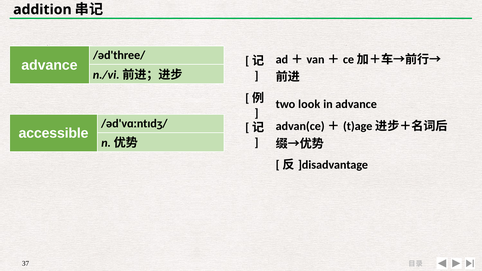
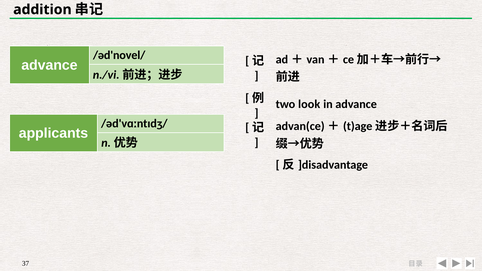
/əd'three/: /əd'three/ -> /əd'novel/ (119, 55)
accessible: accessible -> applicants (53, 133)
